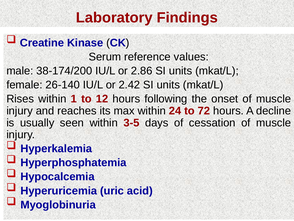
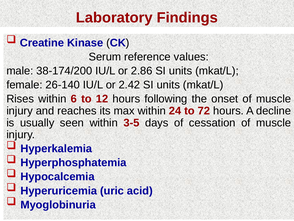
1: 1 -> 6 (74, 99)
